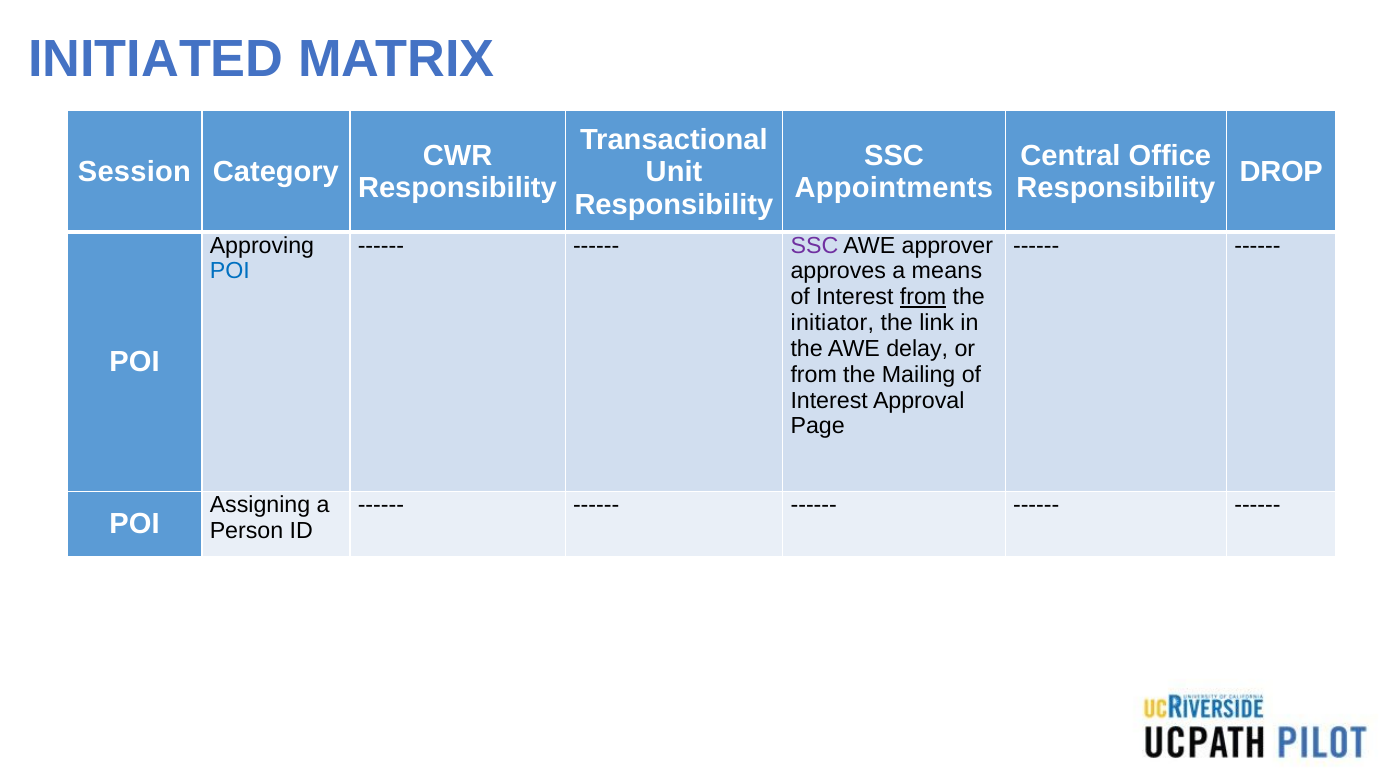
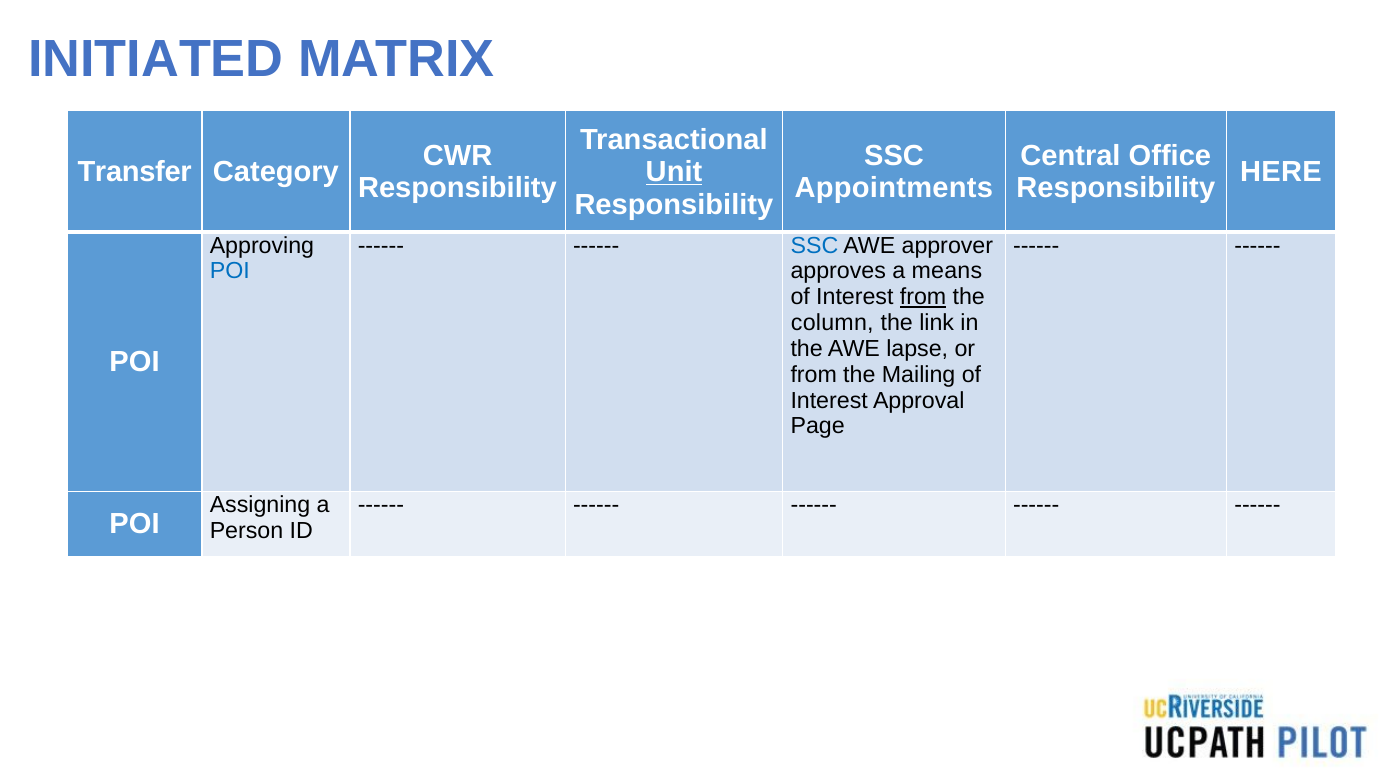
Session: Session -> Transfer (135, 172)
Unit underline: none -> present (674, 172)
DROP: DROP -> HERE (1281, 172)
SSC colour: purple -> blue (814, 246)
initiator: initiator -> column (832, 323)
delay: delay -> lapse (917, 349)
